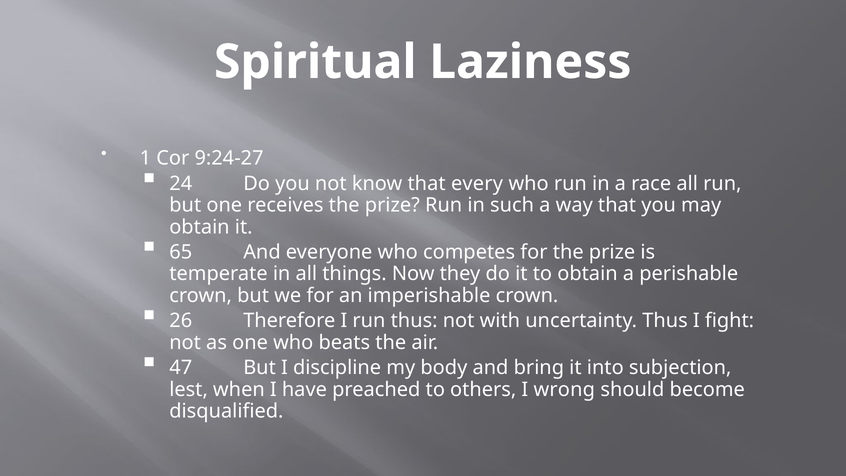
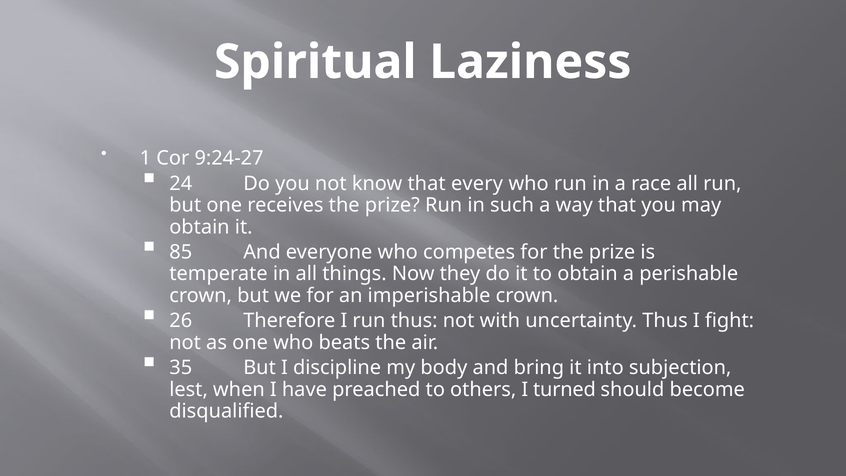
65: 65 -> 85 (181, 252)
47: 47 -> 35 (181, 368)
wrong: wrong -> turned (564, 389)
